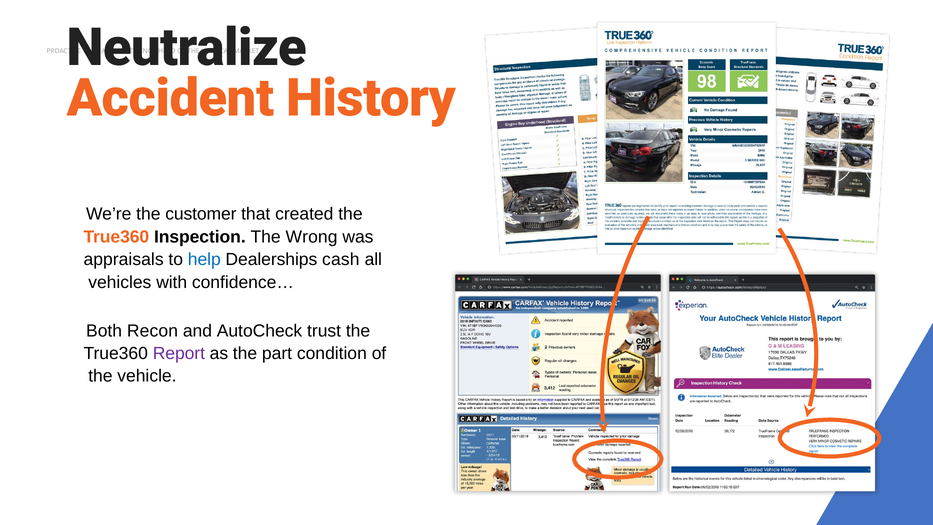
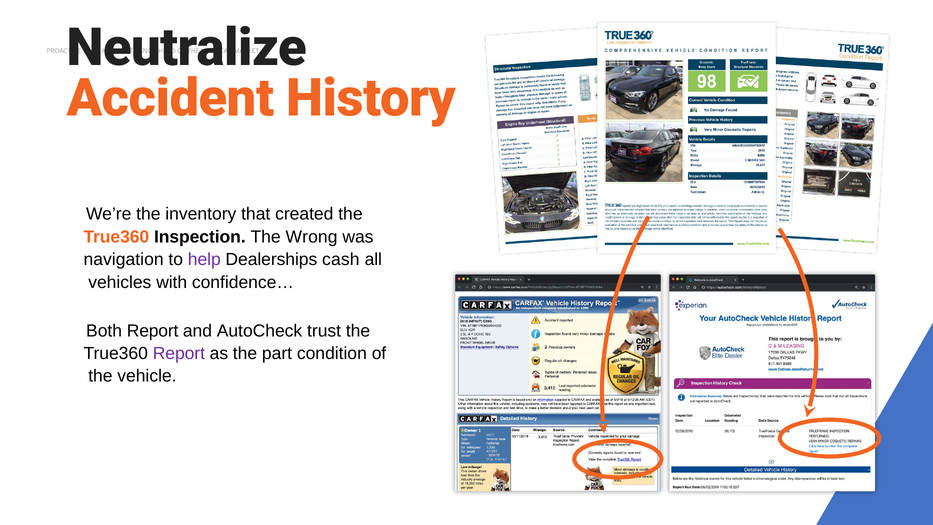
customer: customer -> inventory (201, 214)
appraisals: appraisals -> navigation (124, 260)
help colour: blue -> purple (204, 260)
Both Recon: Recon -> Report (153, 331)
